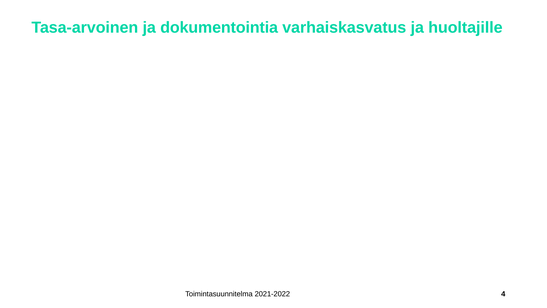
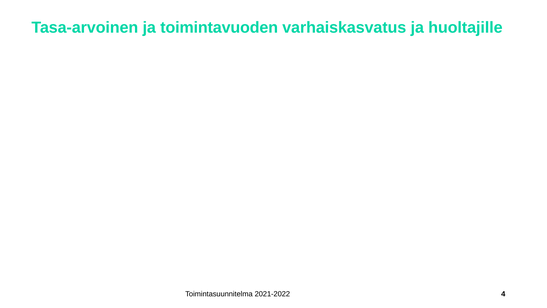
dokumentointia: dokumentointia -> toimintavuoden (219, 27)
